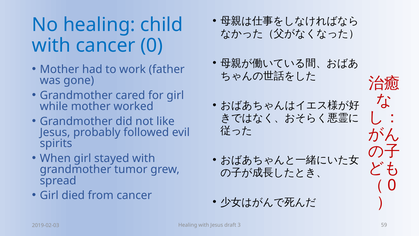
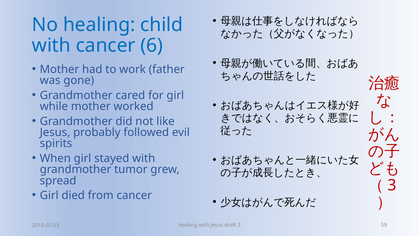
cancer 0: 0 -> 6 (152, 46)
0: 0 -> 3 (392, 185)
